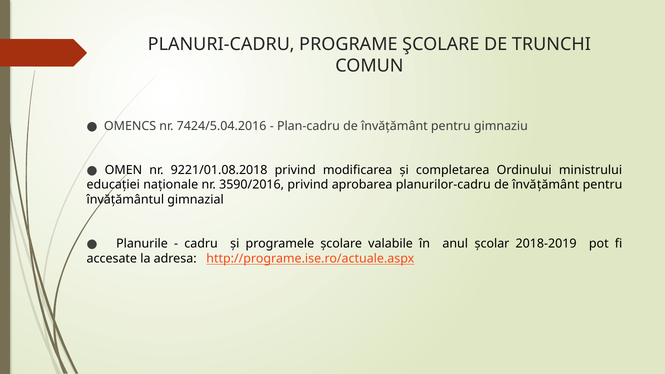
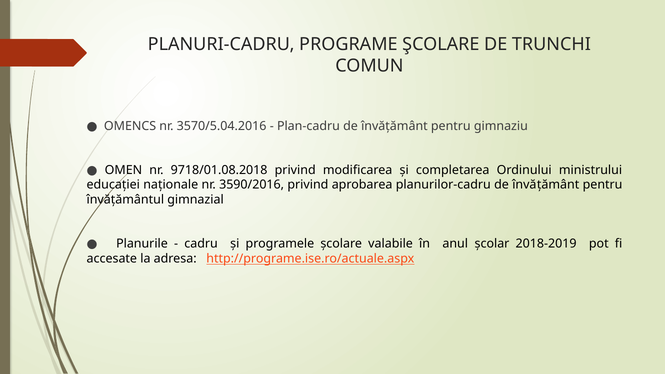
7424/5.04.2016: 7424/5.04.2016 -> 3570/5.04.2016 (222, 126)
9221/01.08.2018: 9221/01.08.2018 -> 9718/01.08.2018 (219, 170)
